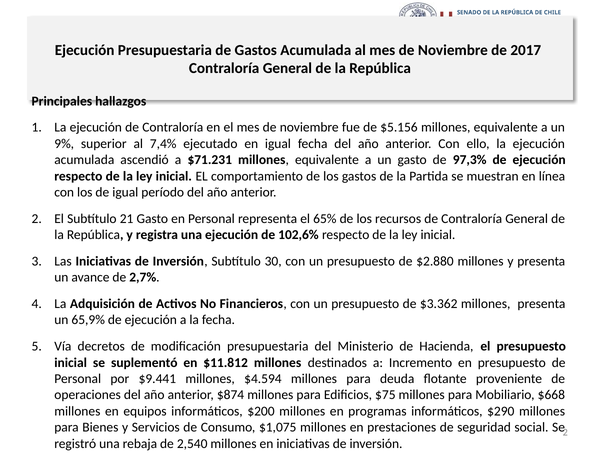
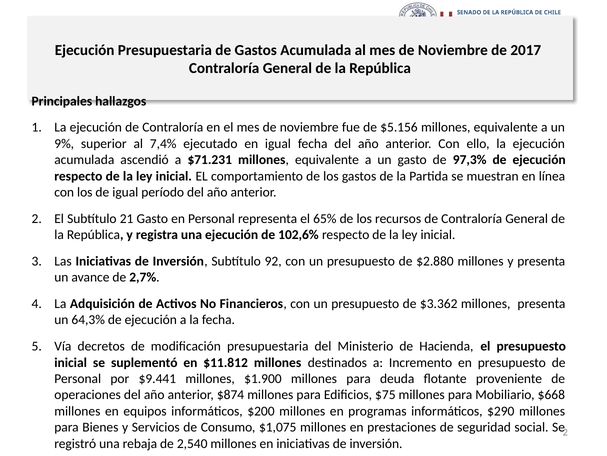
30: 30 -> 92 (273, 261)
65,9%: 65,9% -> 64,3% (88, 319)
$4.594: $4.594 -> $1.900 (263, 378)
